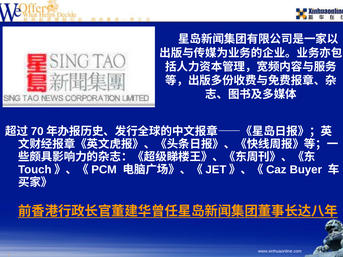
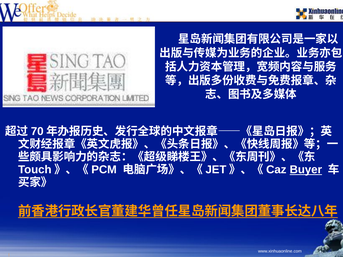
Buyer underline: none -> present (306, 170)
